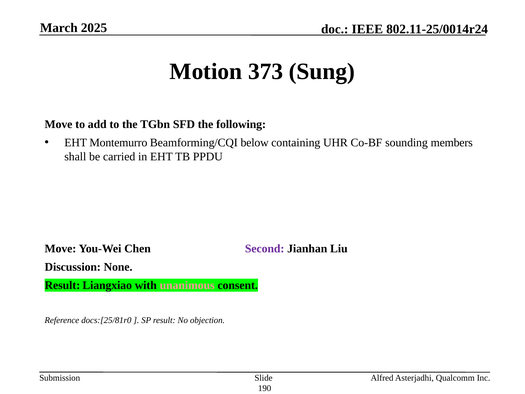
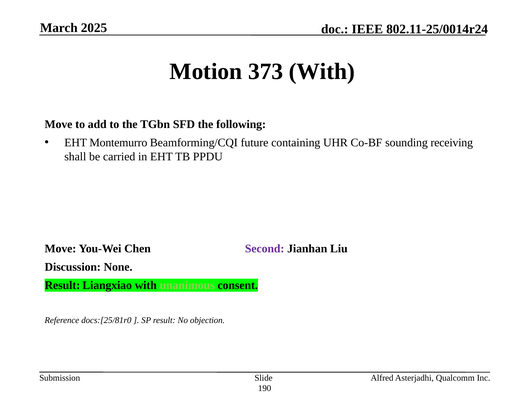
373 Sung: Sung -> With (322, 72)
below: below -> future (255, 143)
members: members -> receiving (452, 143)
unanimous colour: pink -> light green (187, 285)
